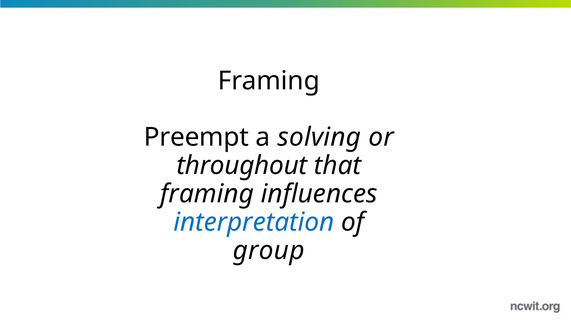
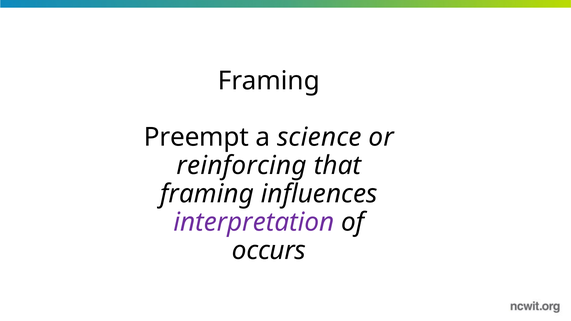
solving: solving -> science (319, 137)
throughout: throughout -> reinforcing (242, 166)
interpretation colour: blue -> purple (254, 222)
group: group -> occurs (269, 251)
